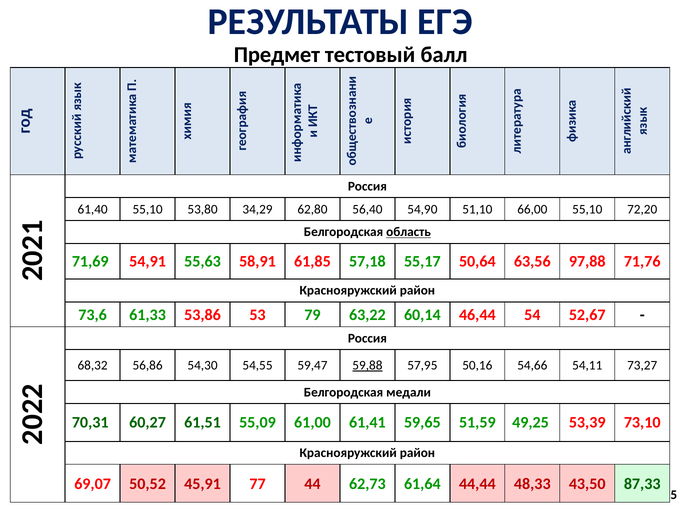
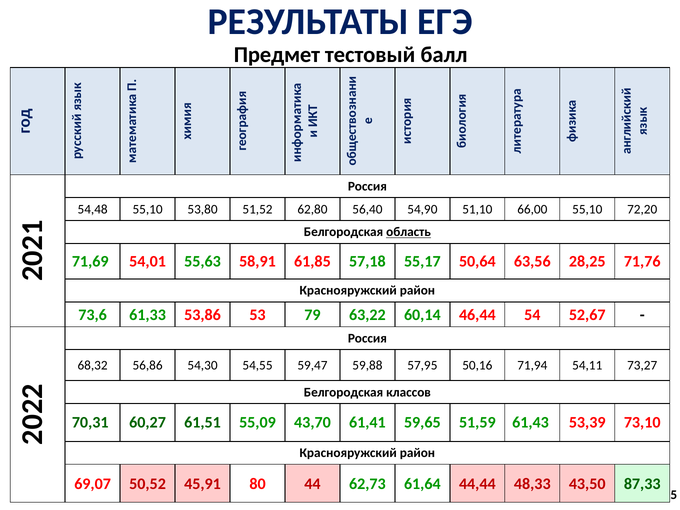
61,40: 61,40 -> 54,48 (93, 209)
34,29: 34,29 -> 51,52 (258, 209)
54,91: 54,91 -> 54,01 (148, 261)
97,88: 97,88 -> 28,25 (587, 261)
59,88 underline: present -> none (367, 365)
54,66: 54,66 -> 71,94 (532, 365)
медали: медали -> классов (409, 392)
61,00: 61,00 -> 43,70 (312, 423)
49,25: 49,25 -> 61,43 (530, 423)
77: 77 -> 80 (258, 484)
